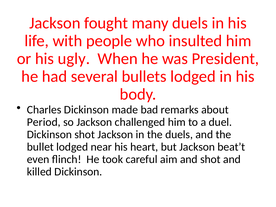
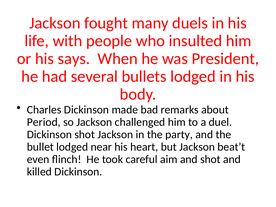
ugly: ugly -> says (74, 59)
the duels: duels -> party (179, 135)
